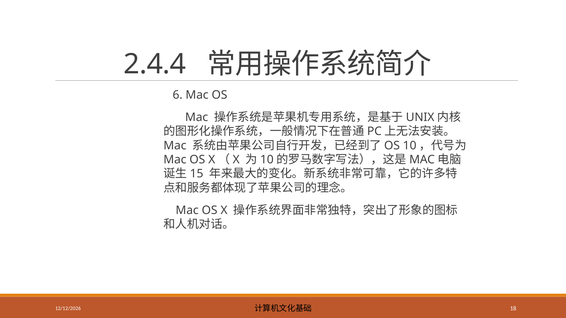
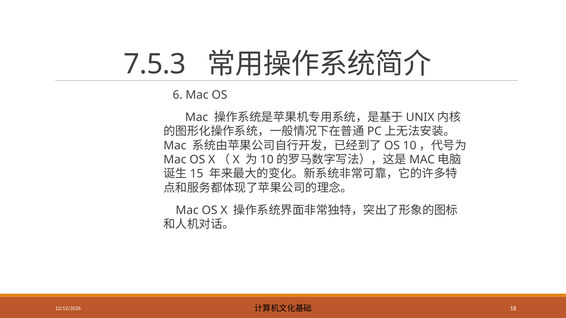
2.4.4: 2.4.4 -> 7.5.3 (155, 64)
